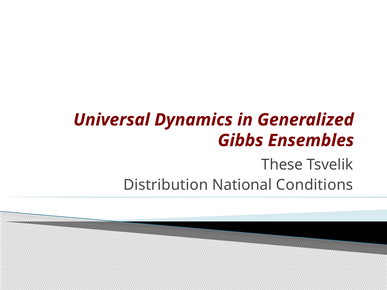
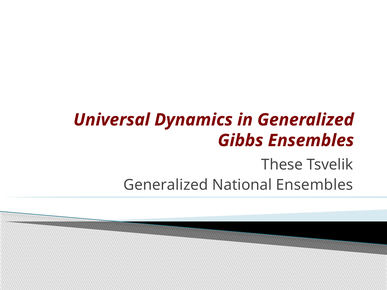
Distribution: Distribution -> Generalized (166, 185)
National Conditions: Conditions -> Ensembles (315, 185)
